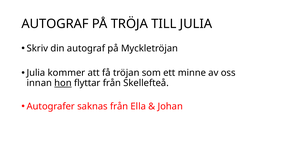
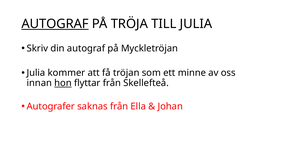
AUTOGRAF underline: none -> present (55, 24)
